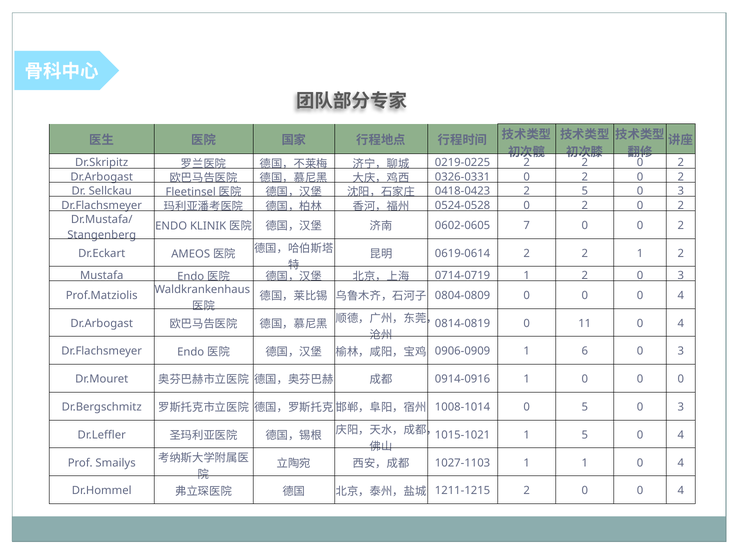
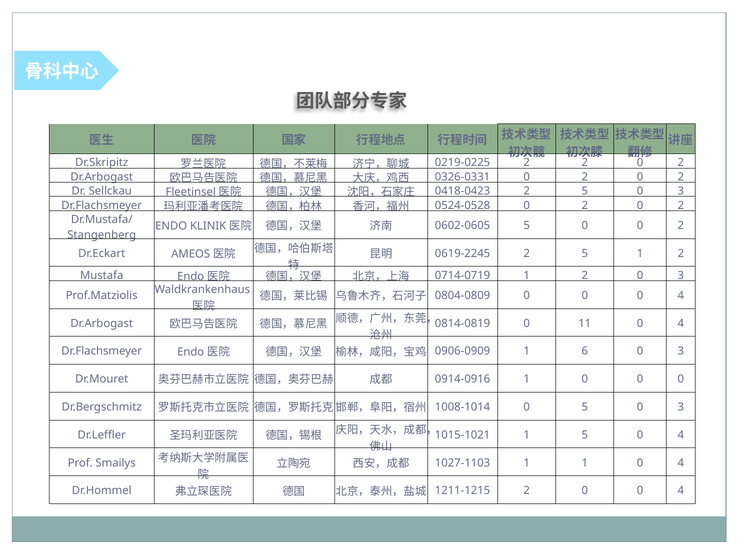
0602-0605 7: 7 -> 5 (527, 226)
0619-0614: 0619-0614 -> 0619-2245 (463, 254)
2: 2 -> 5 (585, 254)
